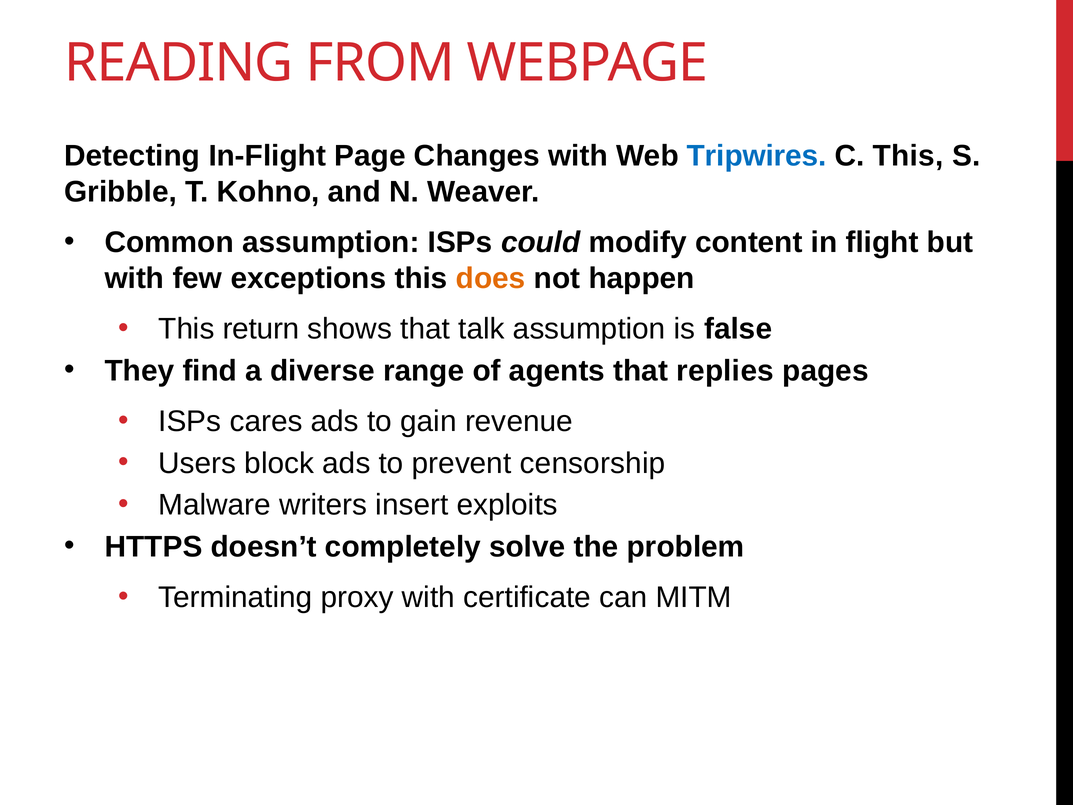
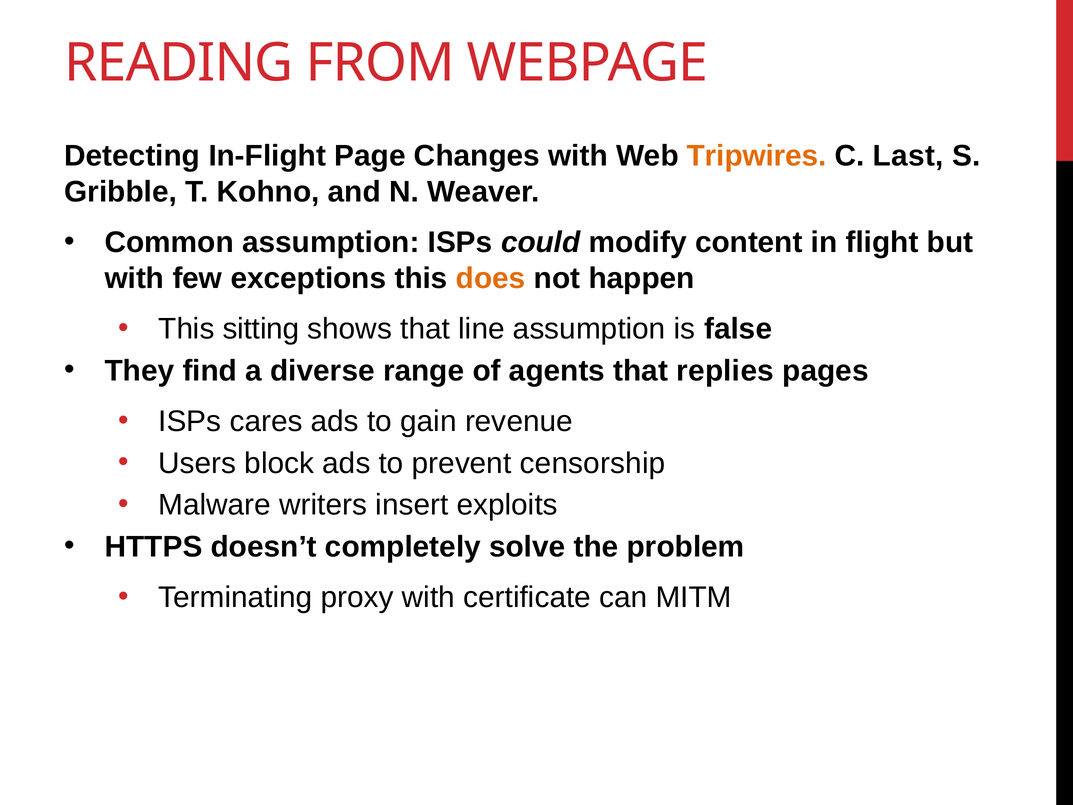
Tripwires colour: blue -> orange (757, 156)
C This: This -> Last (908, 156)
return: return -> sitting (261, 329)
talk: talk -> line (482, 329)
